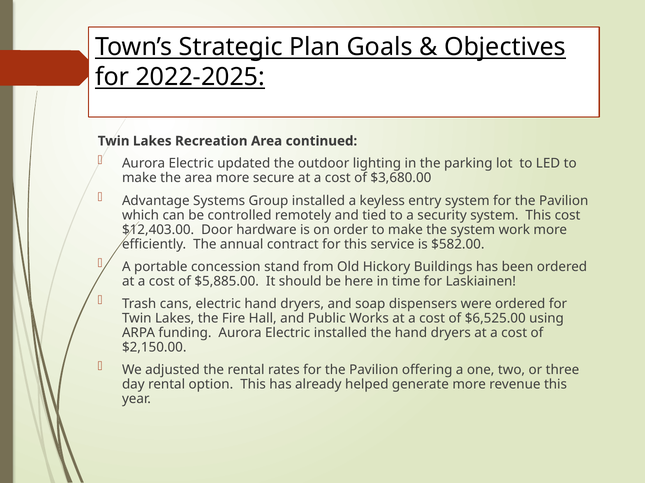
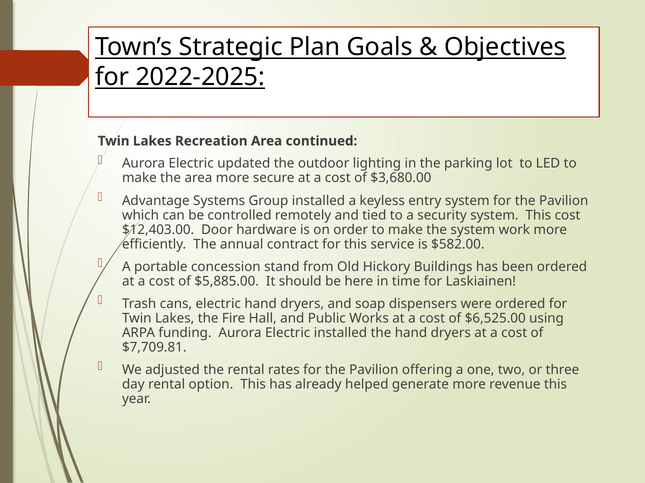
$2,150.00: $2,150.00 -> $7,709.81 (154, 348)
